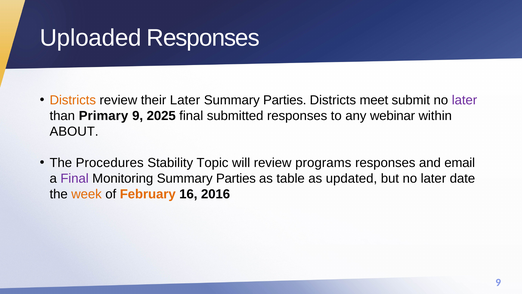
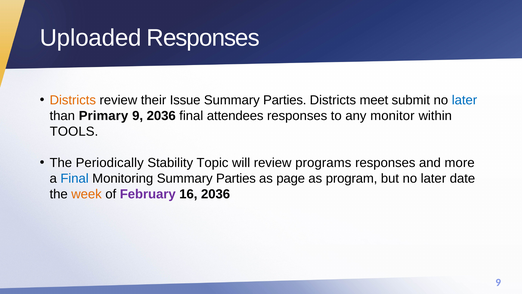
their Later: Later -> Issue (185, 100)
later colour: purple -> blue (464, 100)
9 2025: 2025 -> 2036 (161, 116)
submitted: submitted -> attendees (235, 116)
webinar: webinar -> monitor (392, 116)
ABOUT: ABOUT -> TOOLS (74, 131)
Procedures: Procedures -> Periodically (110, 163)
email: email -> more (460, 163)
Final colour: purple -> blue (75, 178)
table: table -> page (291, 178)
updated: updated -> program (352, 178)
February colour: orange -> purple (148, 194)
16 2016: 2016 -> 2036 (216, 194)
